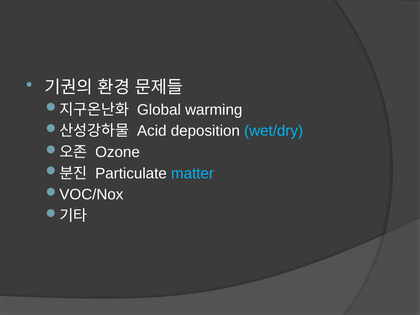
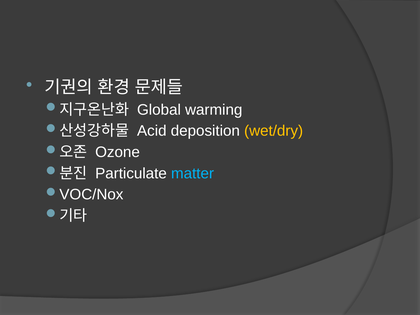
wet/dry colour: light blue -> yellow (274, 131)
